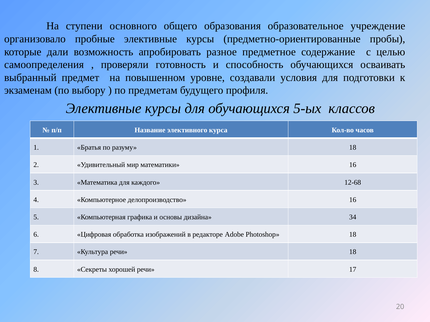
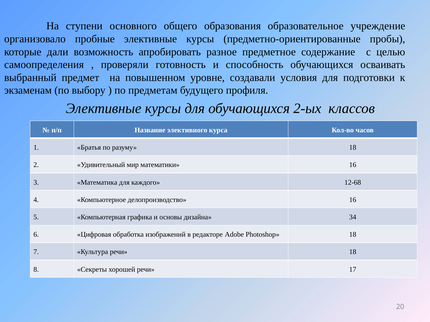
5-ых: 5-ых -> 2-ых (307, 108)
